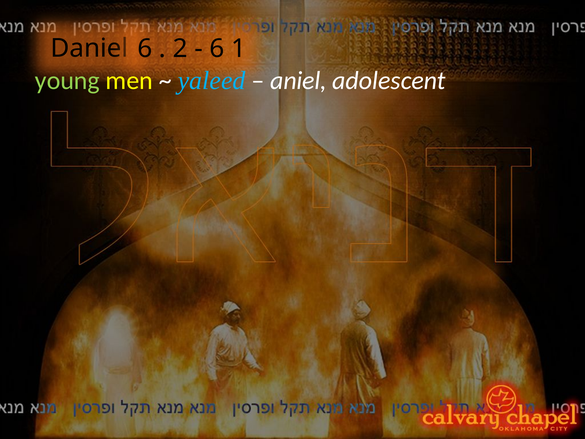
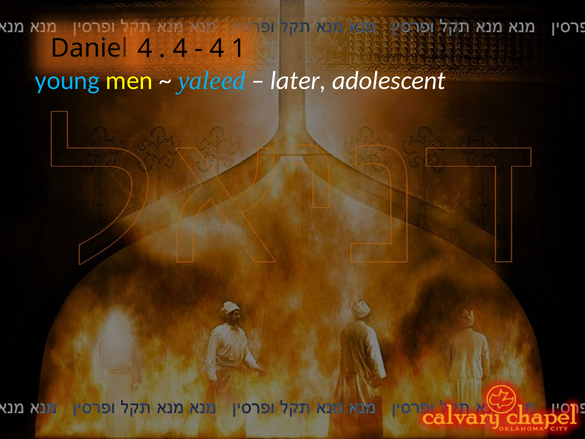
6: 6 -> 4 (145, 49)
2: 2 -> 4 (180, 49)
6: 6 -> 4 (217, 49)
young colour: light green -> light blue (67, 81)
aniel: aniel -> later (298, 81)
